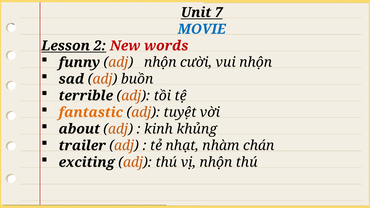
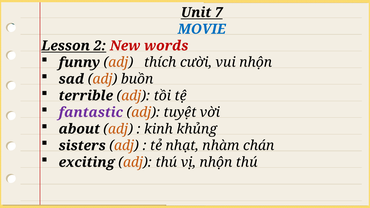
adj nhộn: nhộn -> thích (160, 62)
fantastic colour: orange -> purple (91, 112)
trailer: trailer -> sisters (82, 146)
